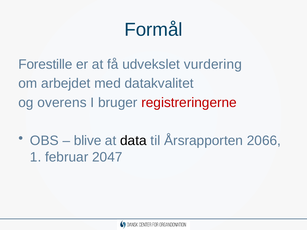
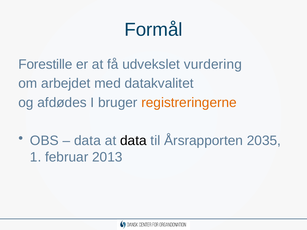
overens: overens -> afdødes (62, 103)
registreringerne colour: red -> orange (189, 103)
blive: blive -> data (87, 141)
2066: 2066 -> 2035 (264, 141)
2047: 2047 -> 2013 (107, 157)
